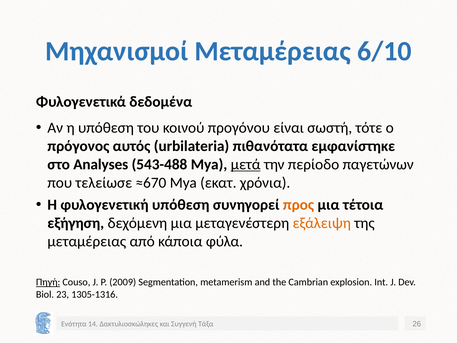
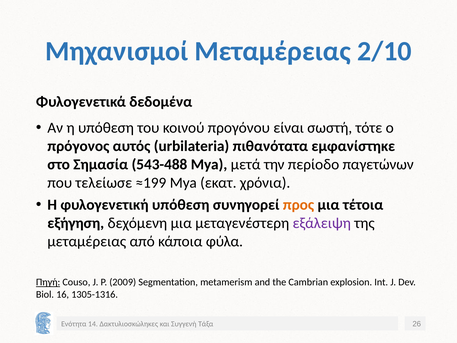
6/10: 6/10 -> 2/10 (384, 51)
Analyses: Analyses -> Σημασία (101, 164)
μετά underline: present -> none (246, 164)
≈670: ≈670 -> ≈199 (151, 183)
εξάλειψη colour: orange -> purple (322, 223)
23: 23 -> 16 (63, 294)
